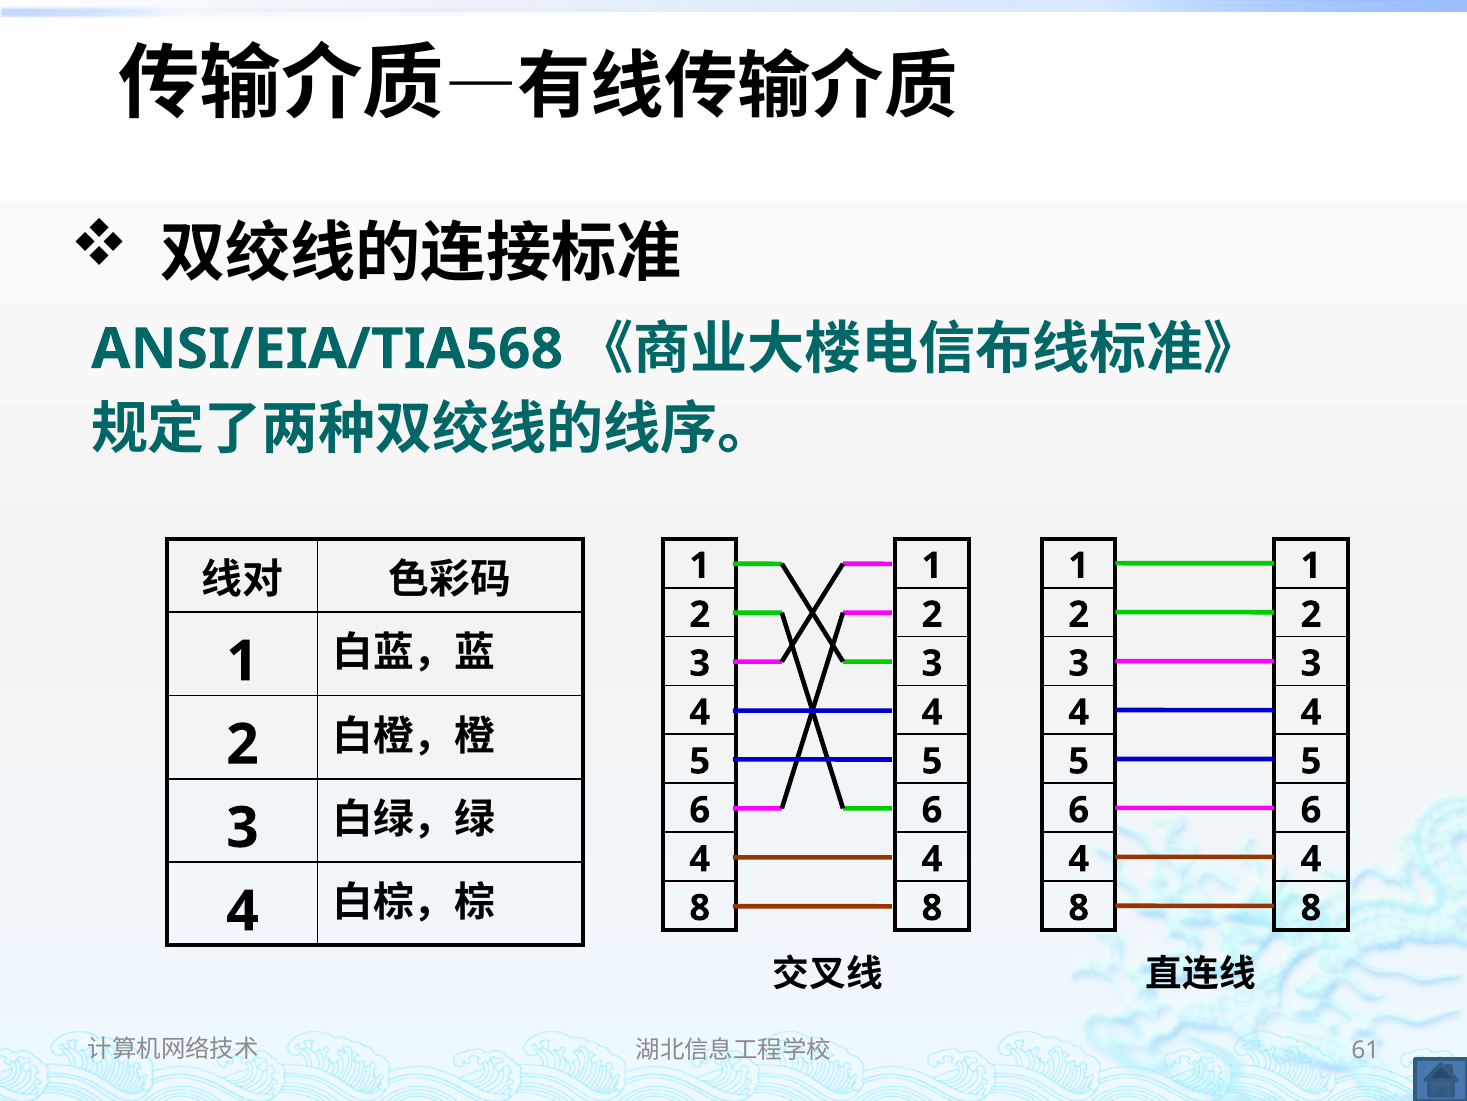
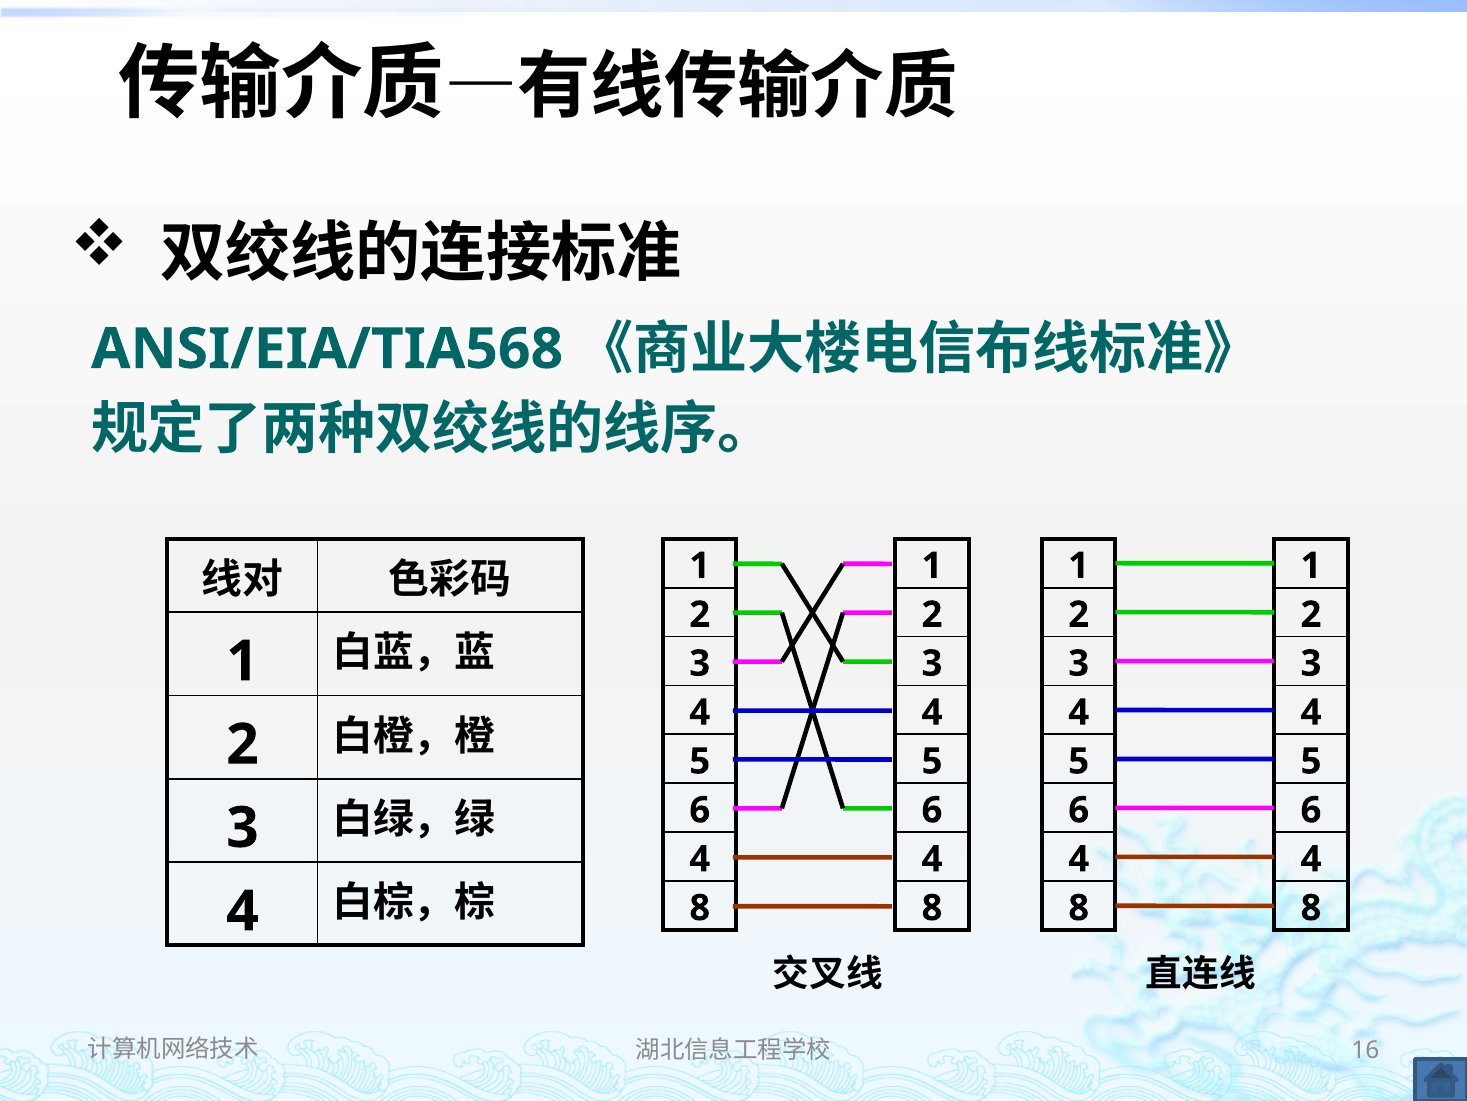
61: 61 -> 16 (1365, 1050)
